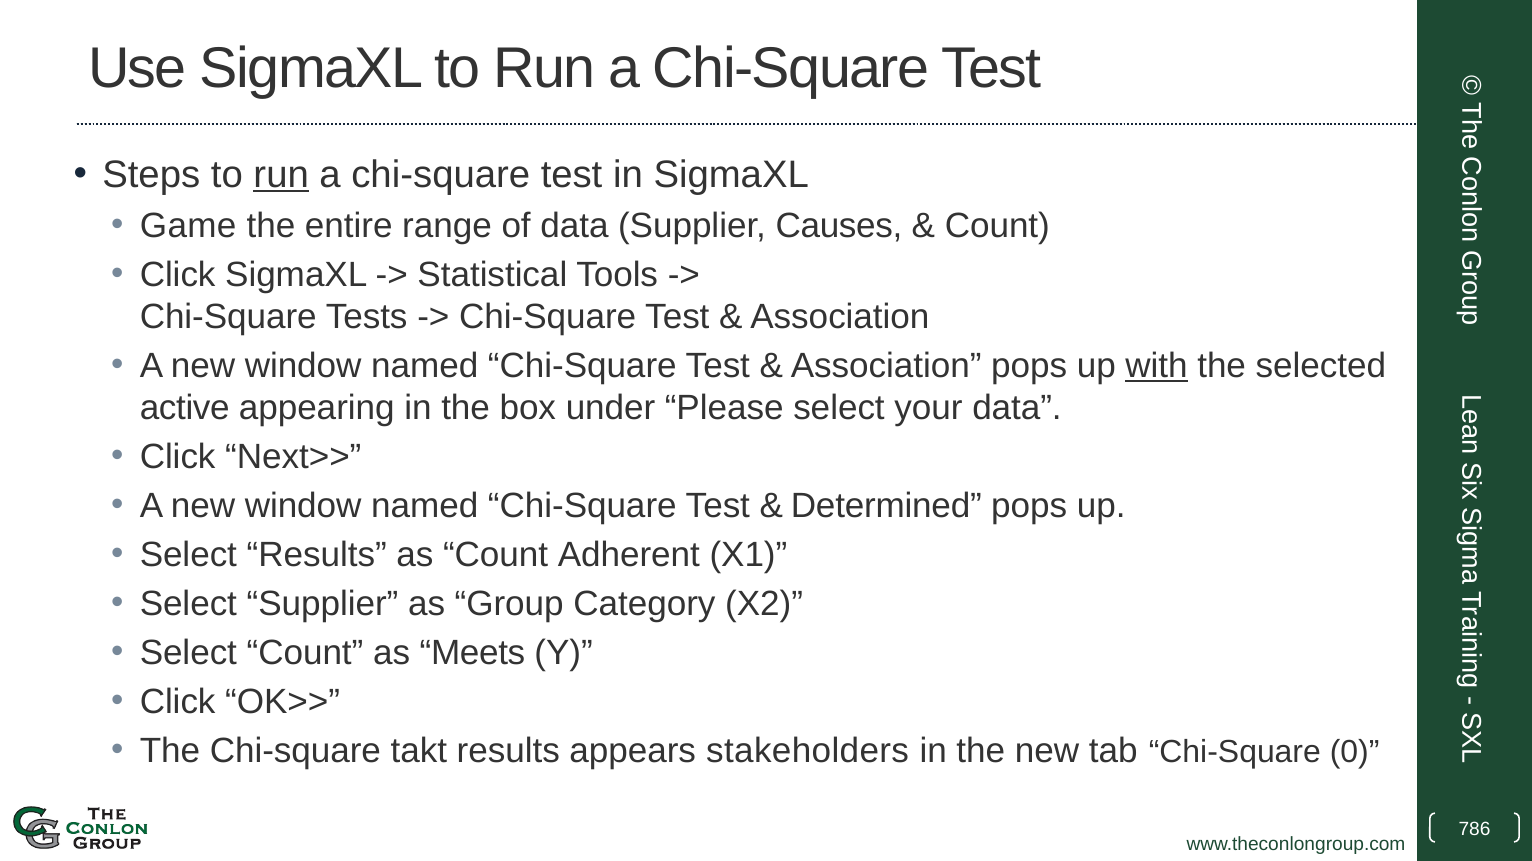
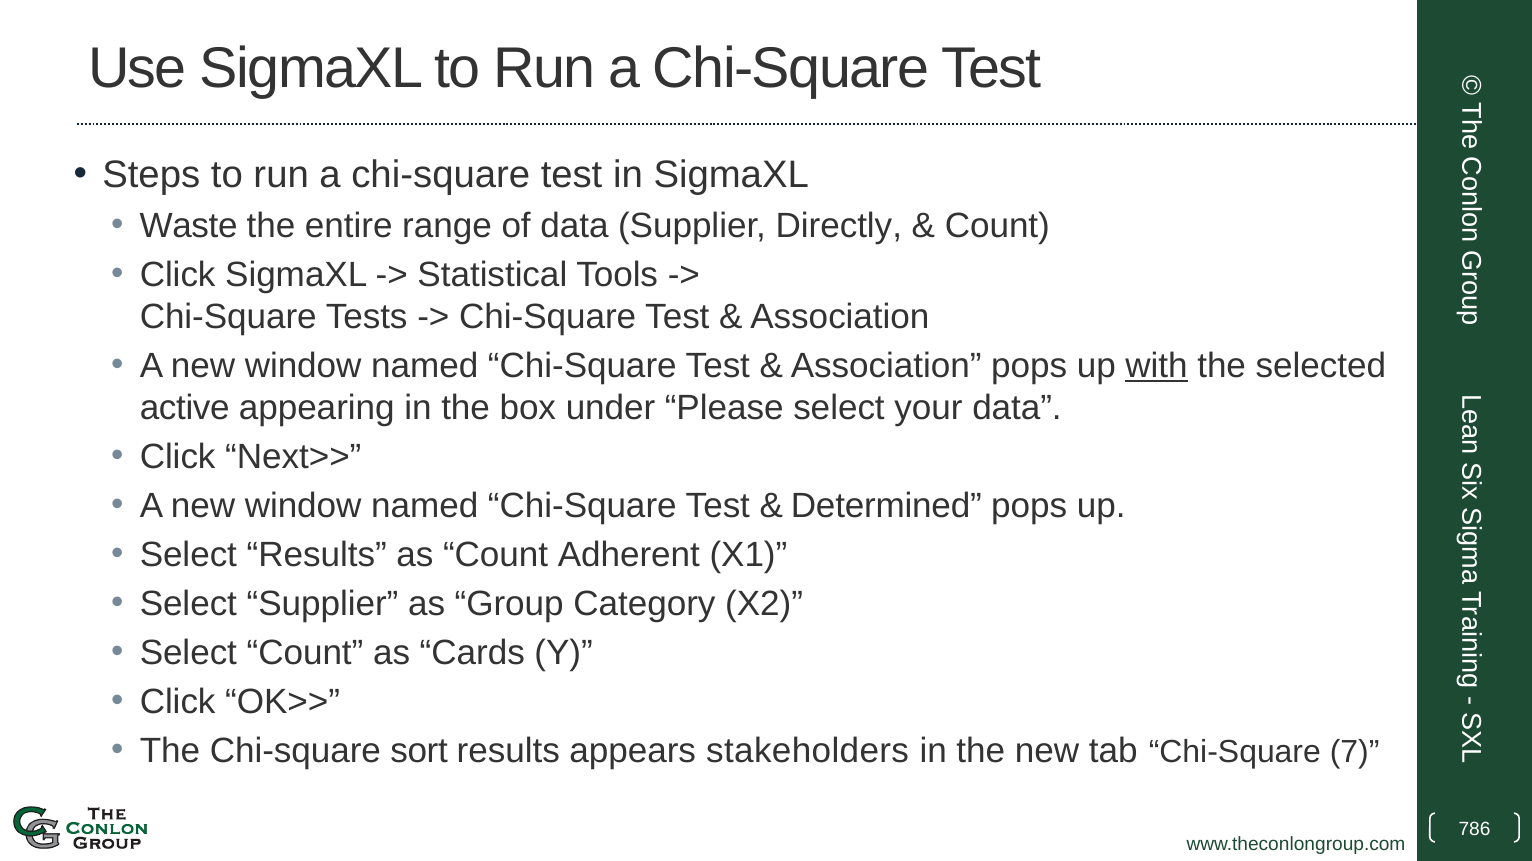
run underline: present -> none (281, 175)
Game: Game -> Waste (189, 226)
Causes: Causes -> Directly (839, 226)
Meets: Meets -> Cards (472, 654)
takt: takt -> sort (419, 752)
0: 0 -> 7 (1355, 753)
